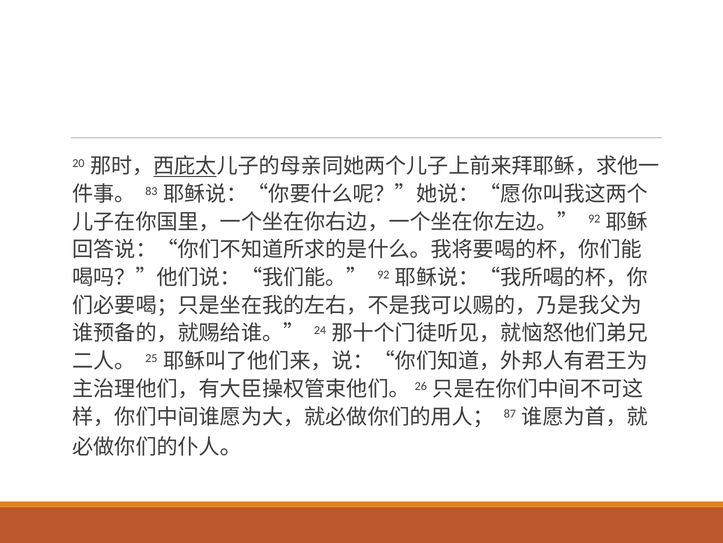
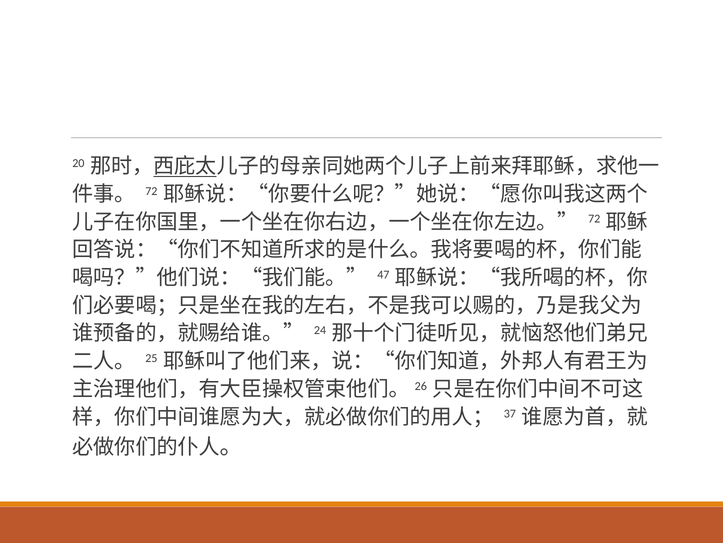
83: 83 -> 72 (151, 191)
92: 92 -> 72 (594, 219)
92: 92 -> 47 (383, 274)
87: 87 -> 37 (510, 413)
